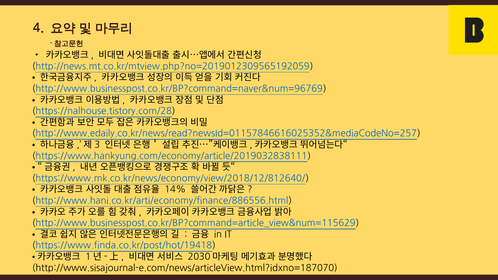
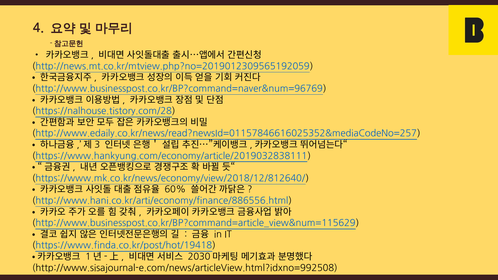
14%: 14% -> 60% (175, 190)
http://www.sisajournal-e.com/news/articleView.html?idxno=187070: http://www.sisajournal-e.com/news/articleView.html?idxno=187070 -> http://www.sisajournal-e.com/news/articleView.html?idxno=992508 (185, 268)
